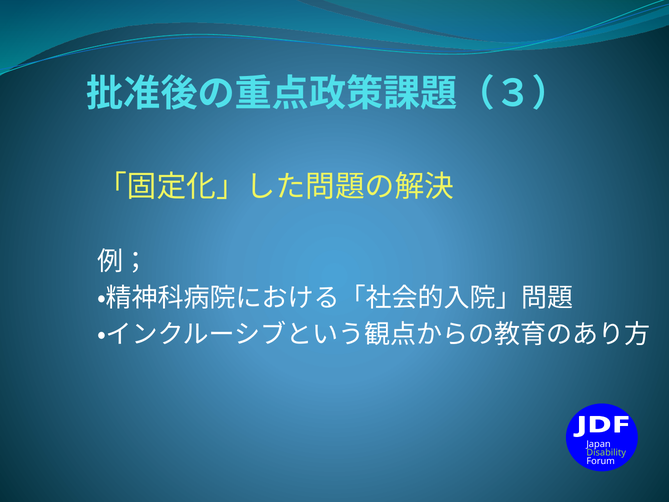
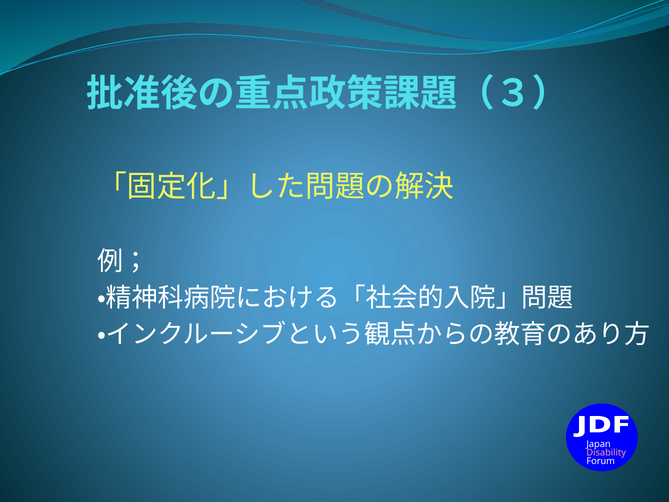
Disability colour: light green -> pink (606, 452)
